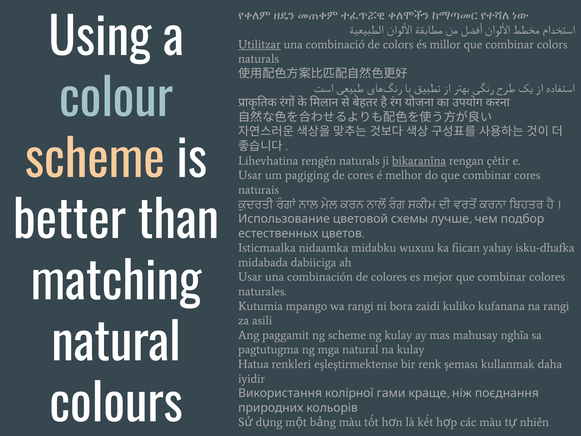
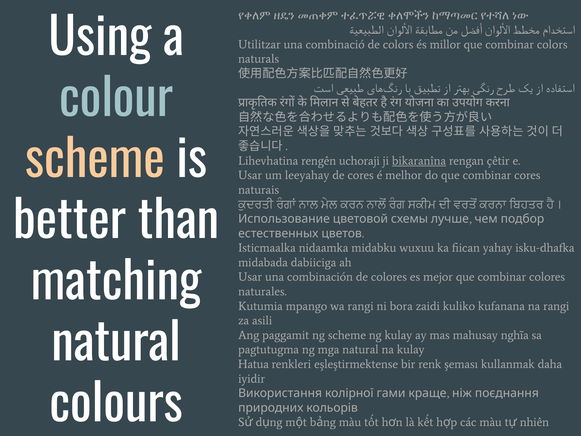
Utilitzar underline: present -> none (259, 44)
rengên naturals: naturals -> uchoraji (359, 161)
pagiging: pagiging -> leeyahay (307, 175)
